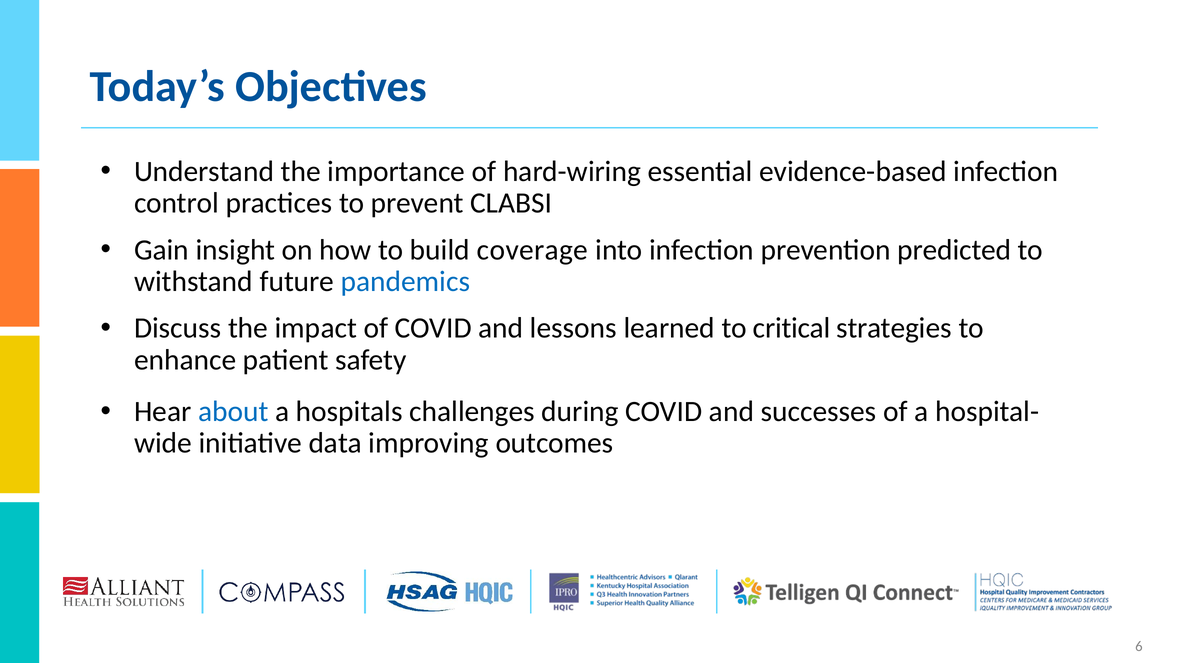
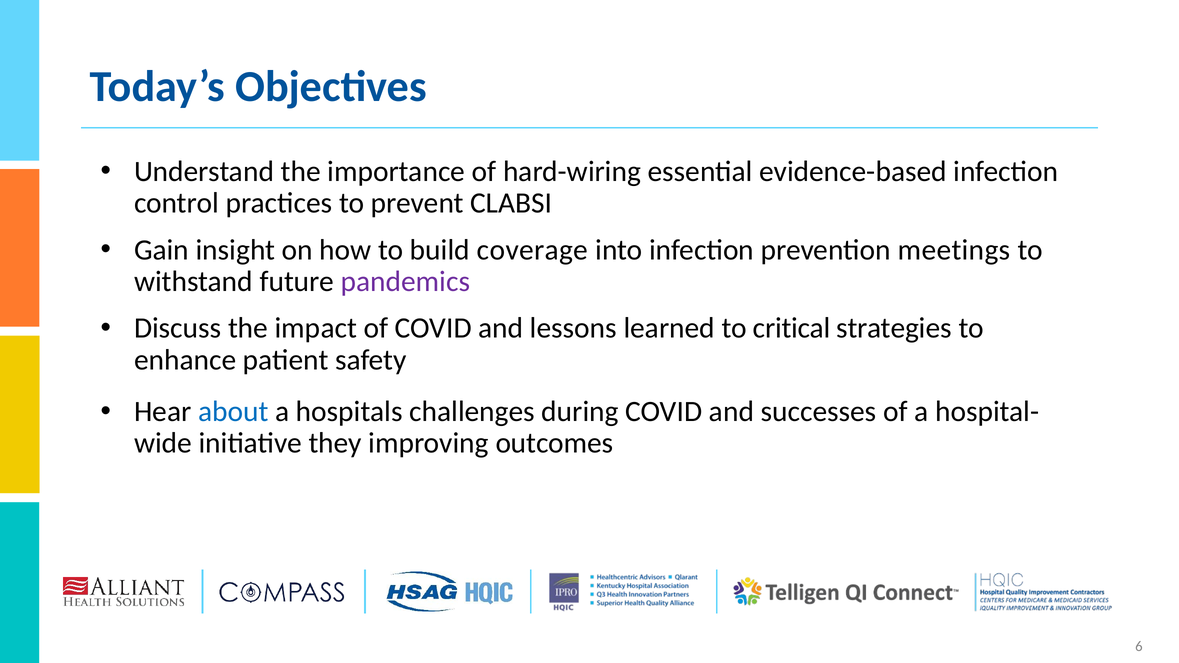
predicted: predicted -> meetings (954, 250)
pandemics colour: blue -> purple (405, 282)
data: data -> they (335, 443)
